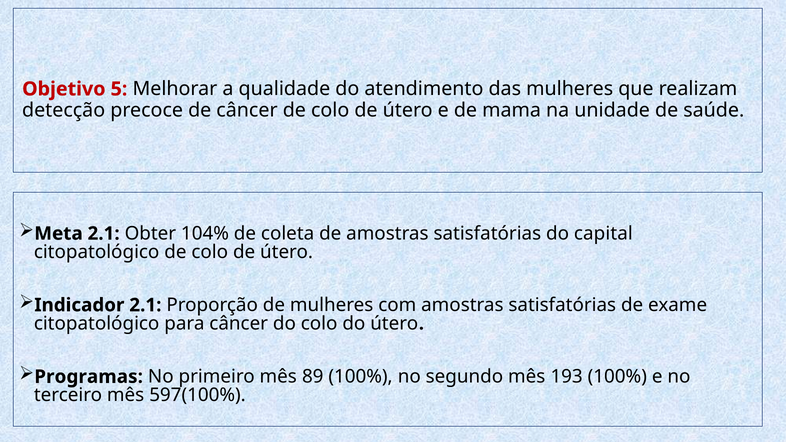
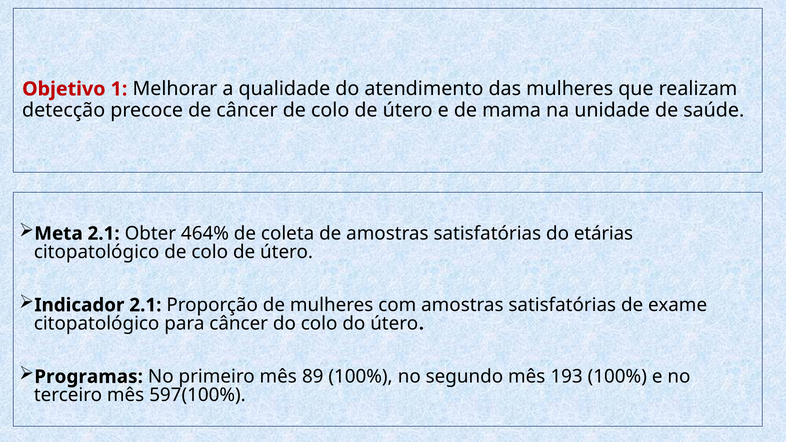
5: 5 -> 1 (119, 89)
104%: 104% -> 464% (205, 234)
capital: capital -> etárias (604, 234)
